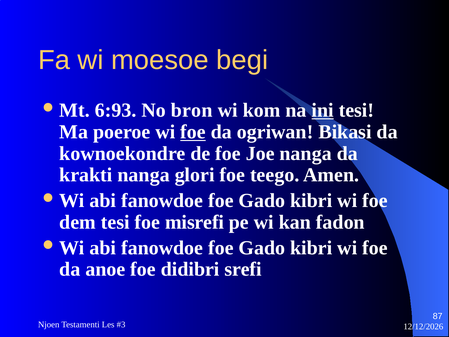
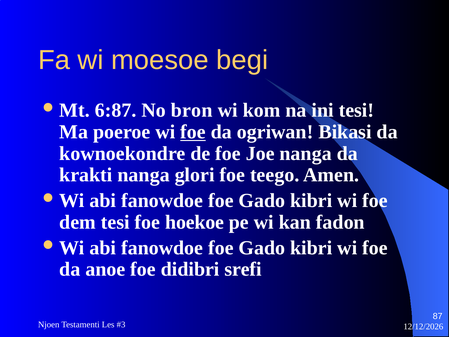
6:93: 6:93 -> 6:87 (116, 110)
ini underline: present -> none (323, 110)
misrefi: misrefi -> hoekoe (195, 222)
